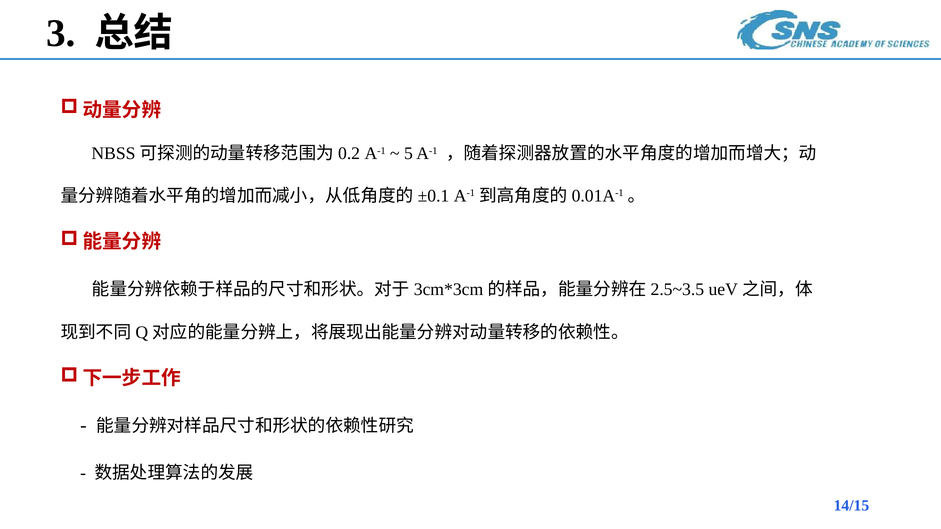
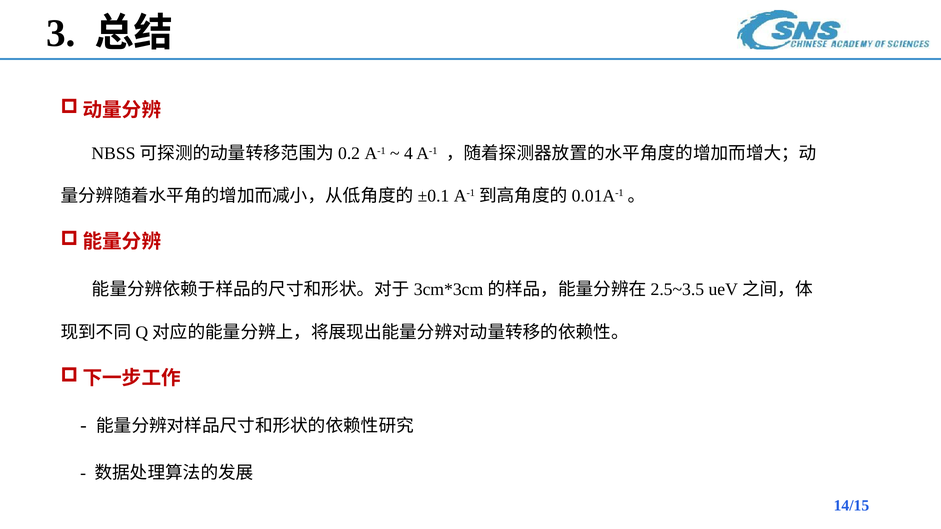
5: 5 -> 4 (408, 154)
